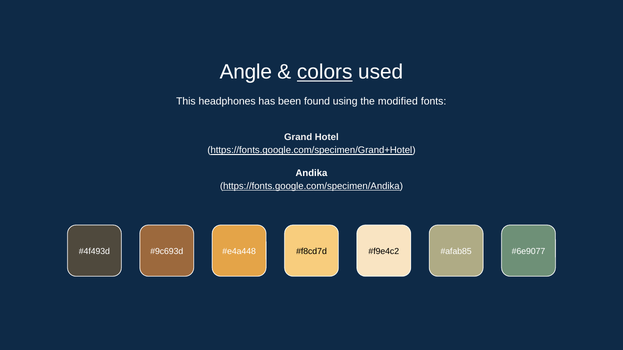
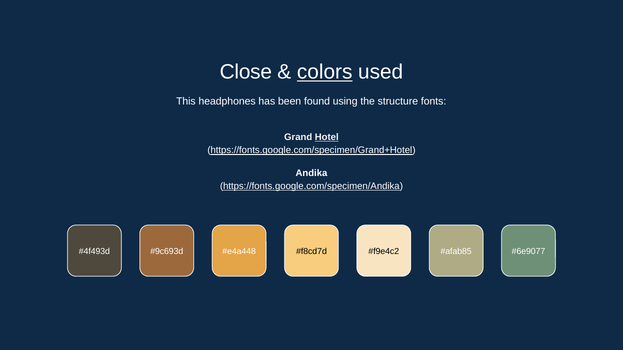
Angle: Angle -> Close (246, 72)
modified: modified -> structure (398, 101)
Hotel underline: none -> present (327, 137)
